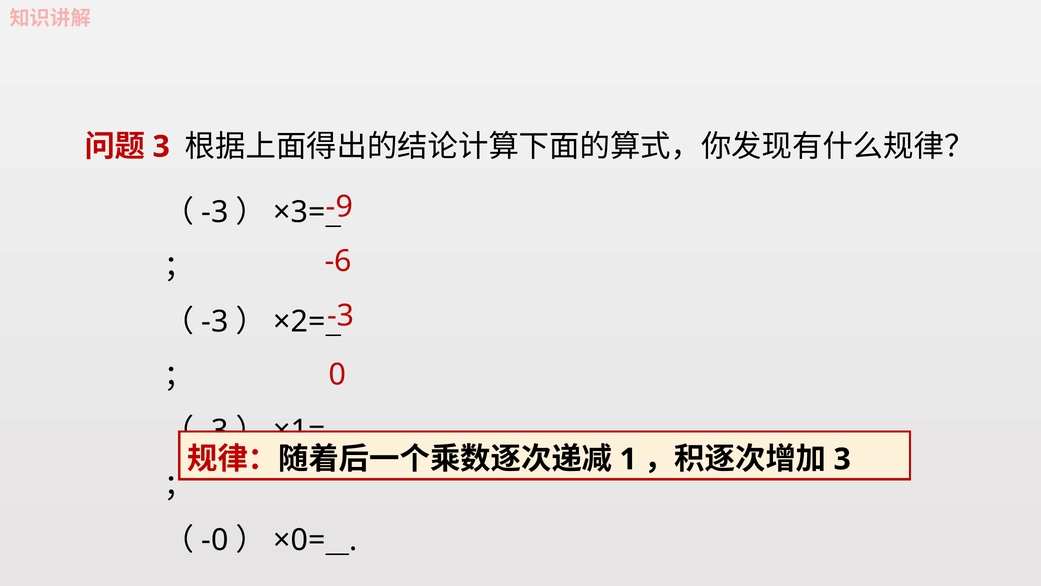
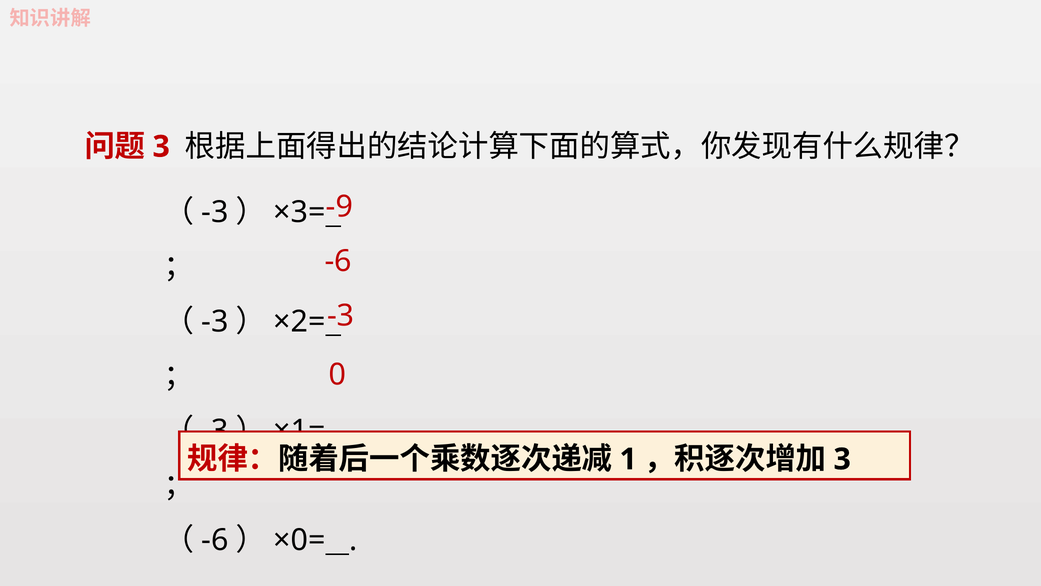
-0: -0 -> -6 (215, 540)
